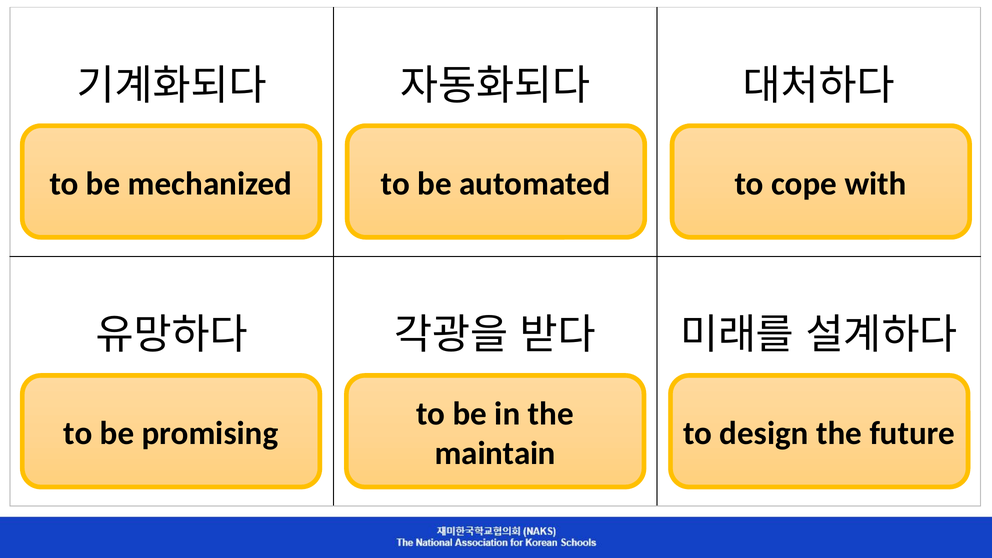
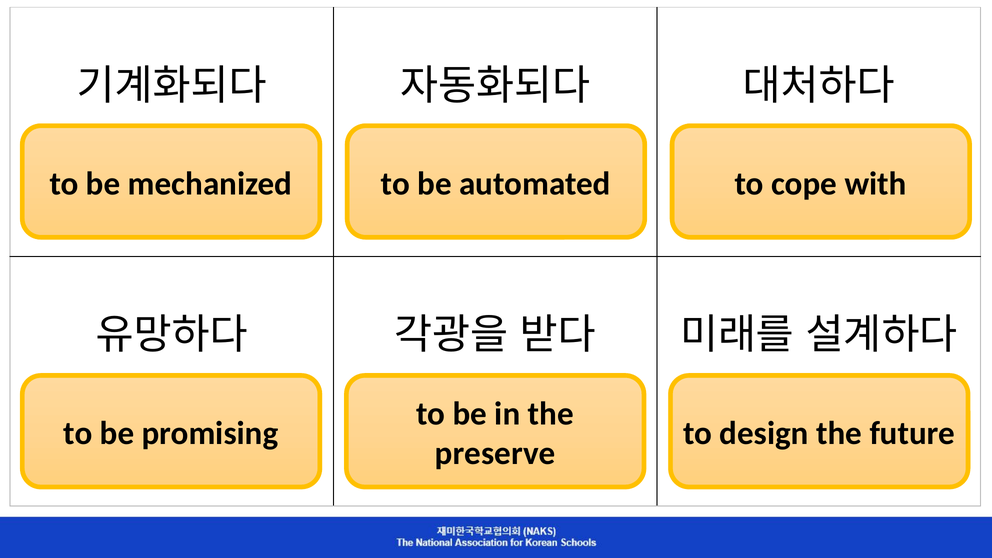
maintain: maintain -> preserve (495, 453)
